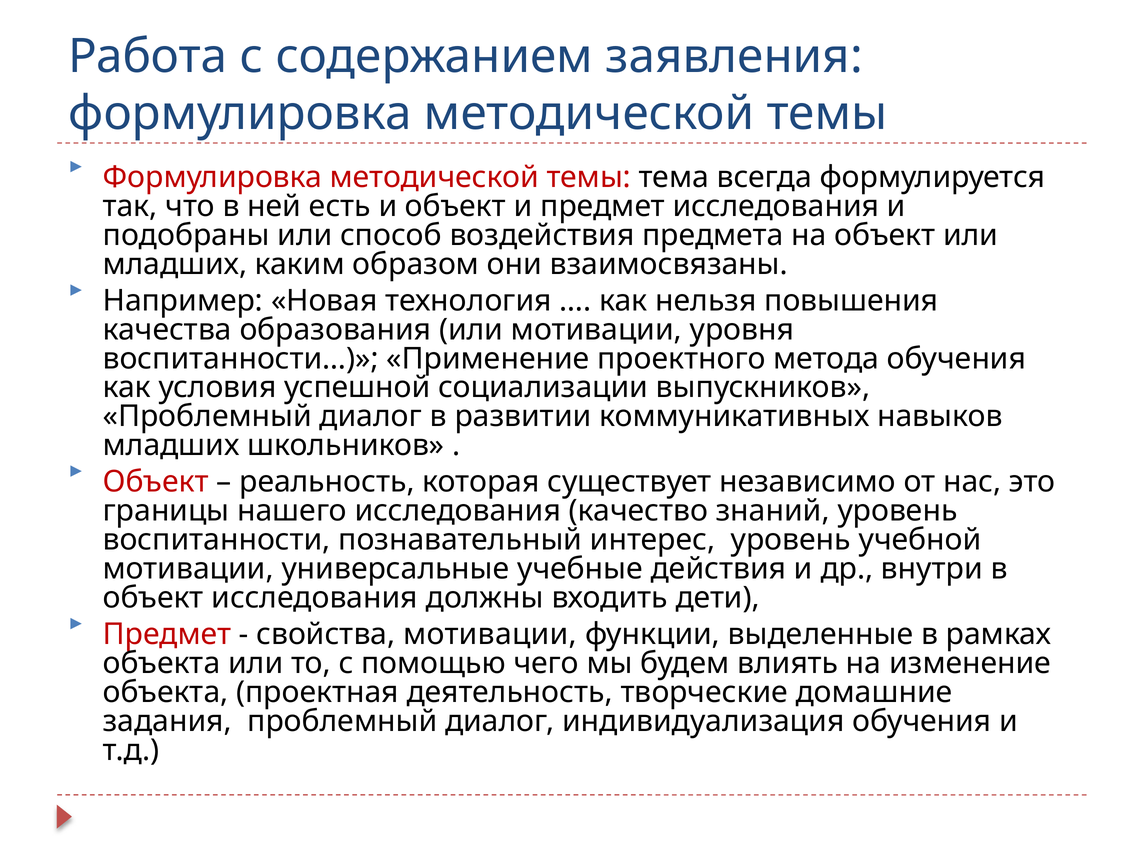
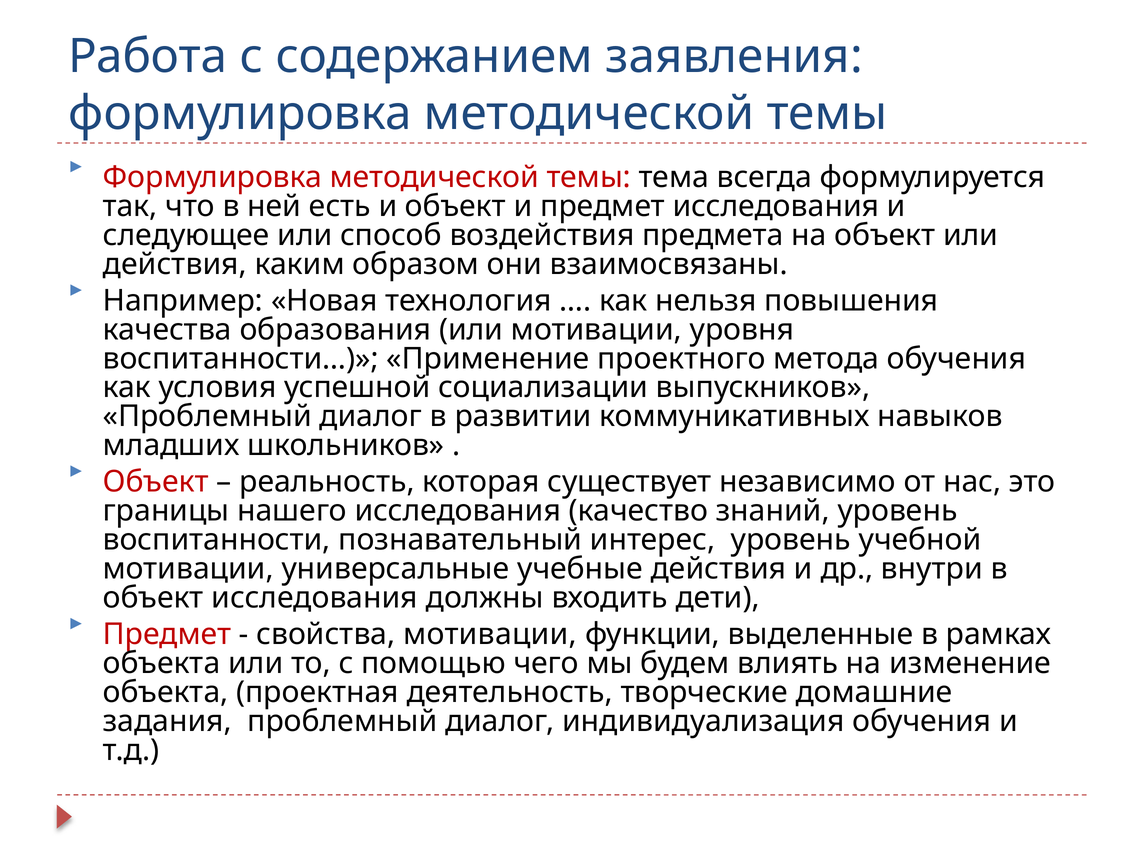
подобраны: подобраны -> следующее (186, 235)
младших: младших -> действия (175, 264)
